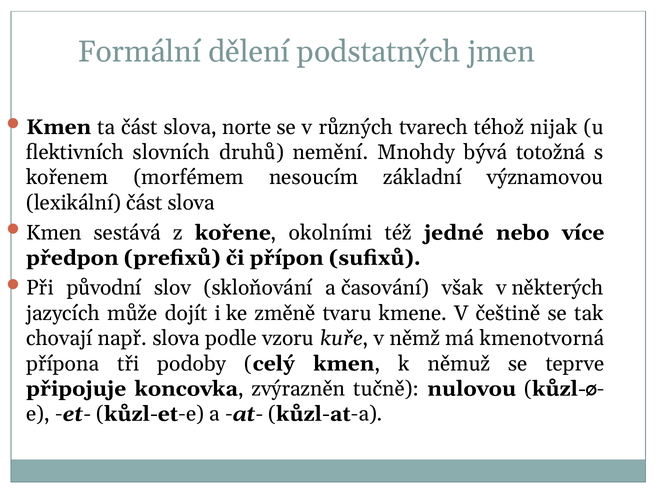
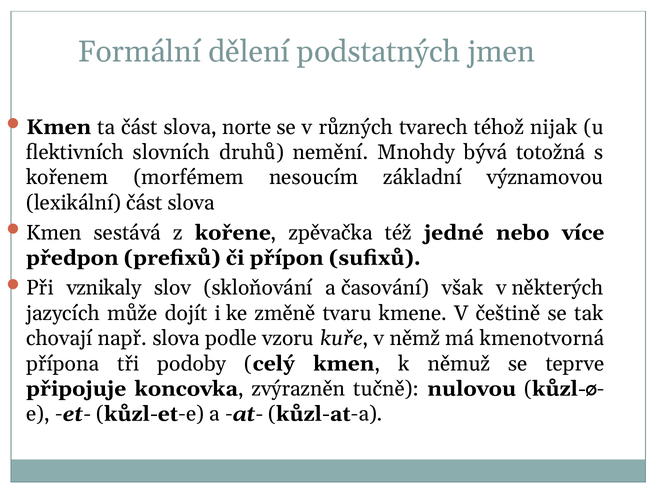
okolními: okolními -> zpěvačka (331, 233)
původní: původní -> vznikaly (104, 288)
